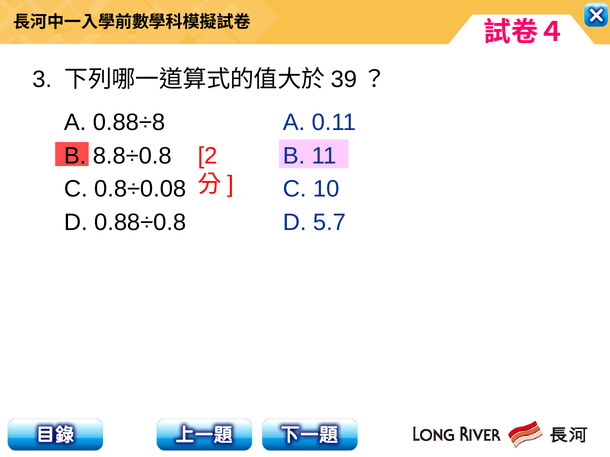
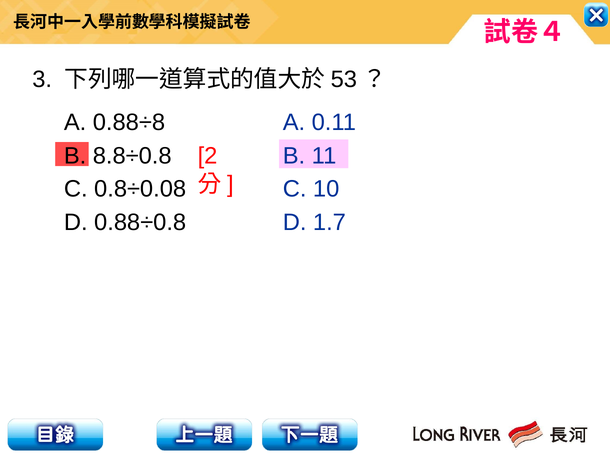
39: 39 -> 53 (344, 80)
5.7: 5.7 -> 1.7 (329, 222)
